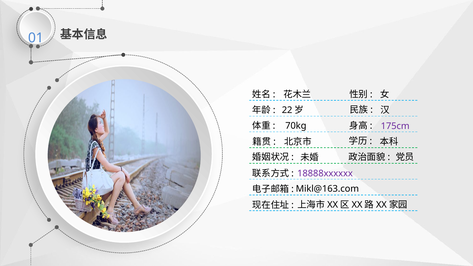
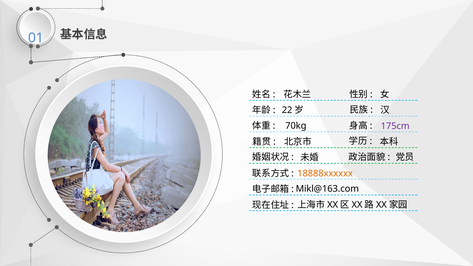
18888xxxxxx colour: purple -> orange (325, 173)
